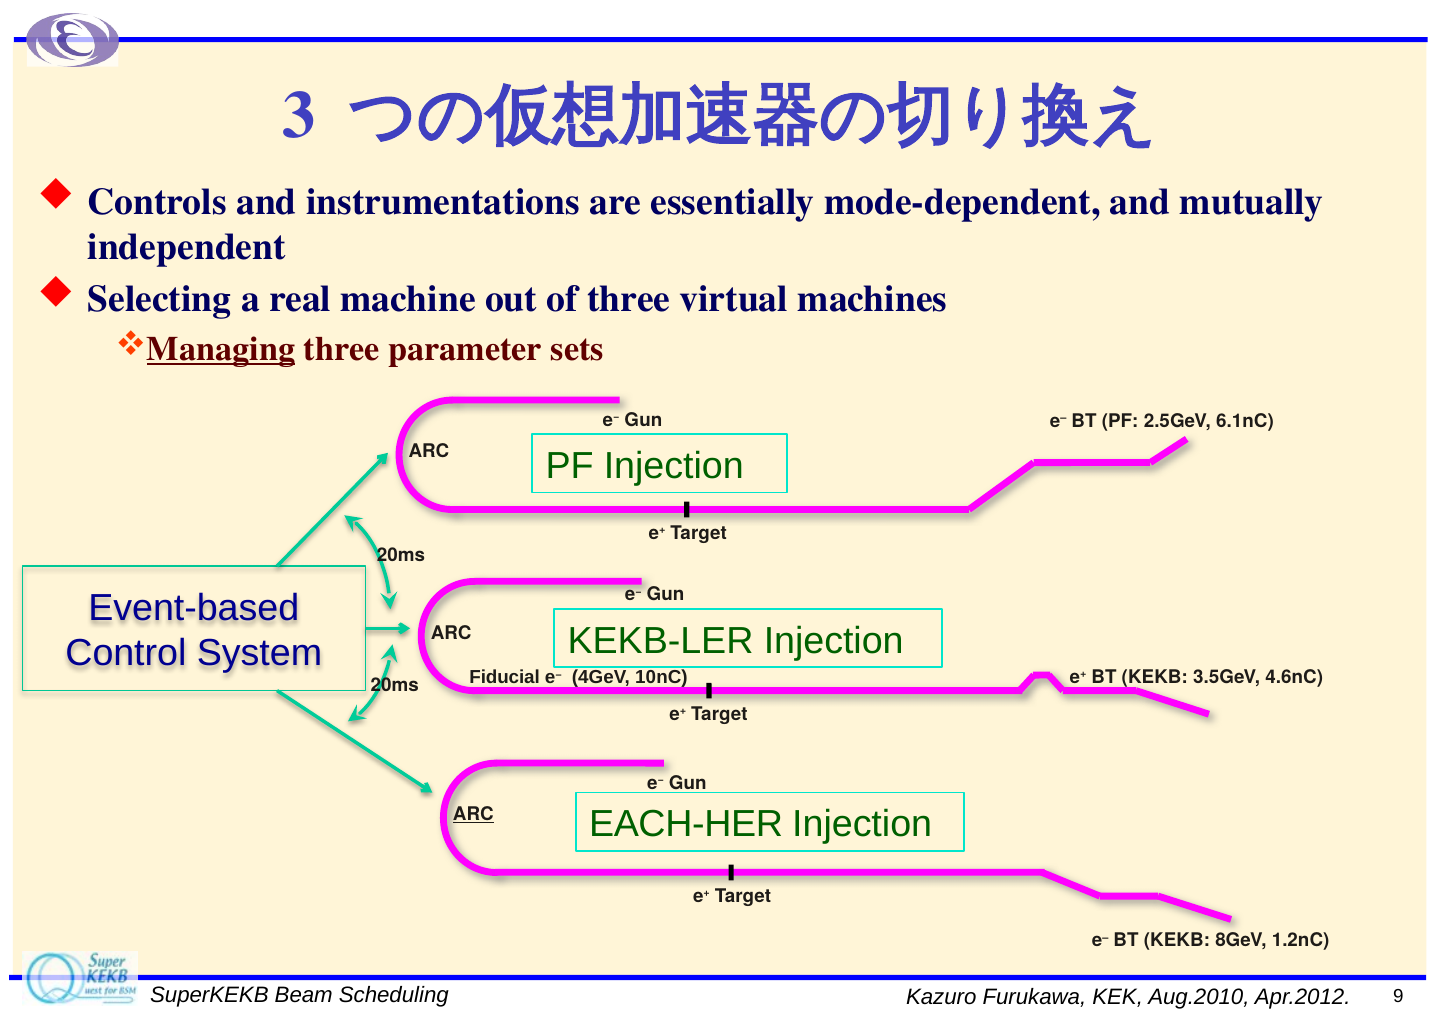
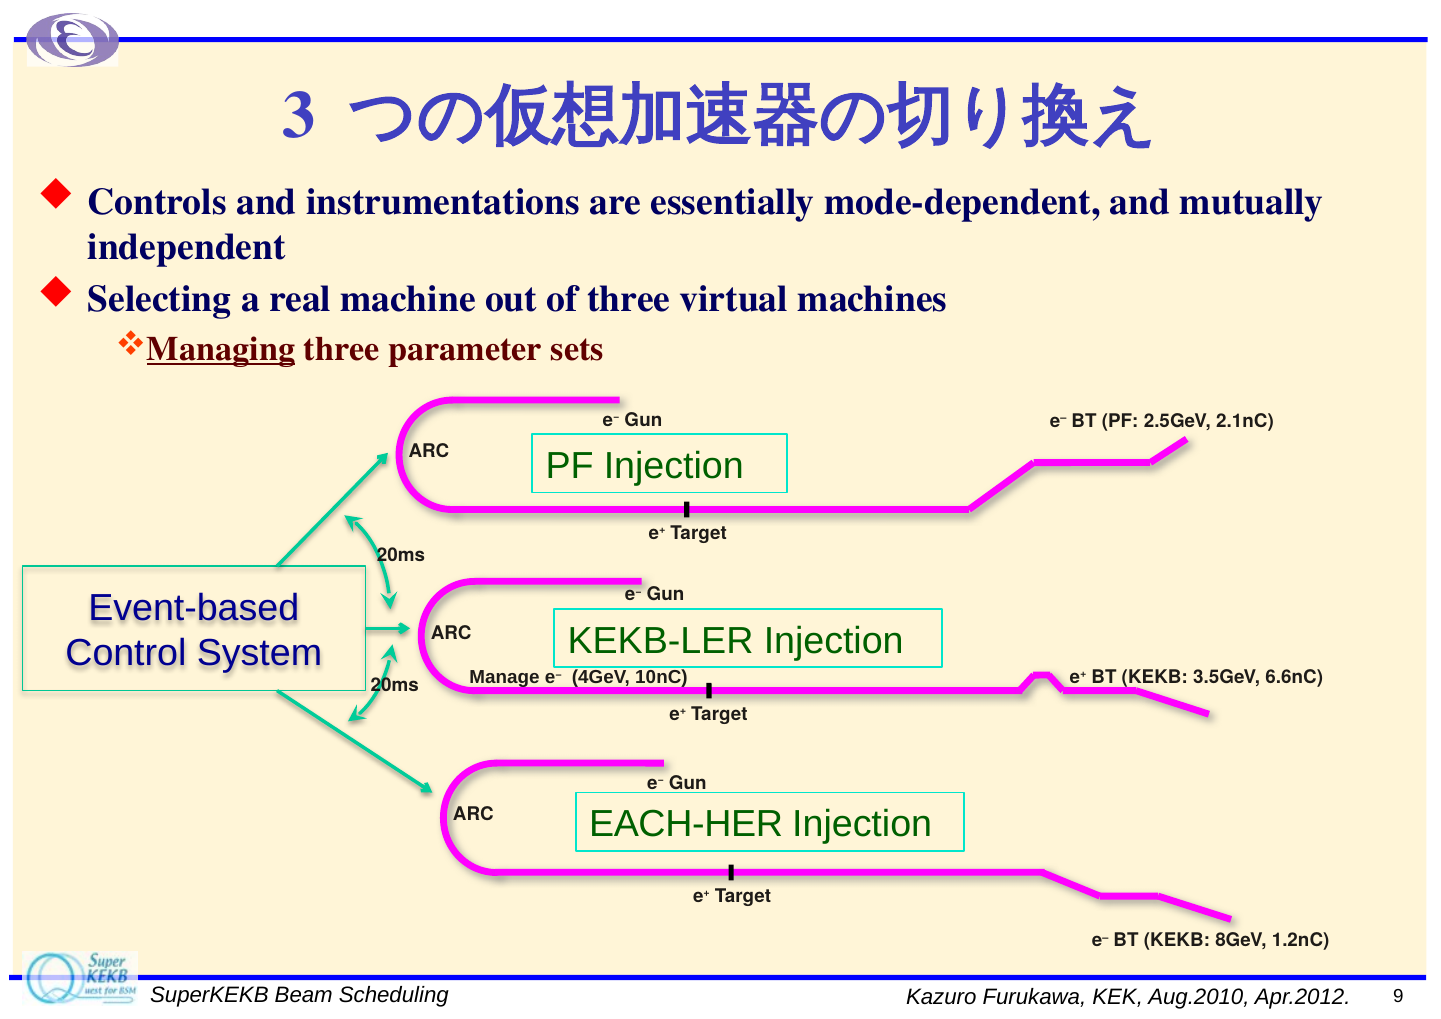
6.1nC: 6.1nC -> 2.1nC (1245, 421)
Fiducial: Fiducial -> Manage (505, 678)
4.6nC: 4.6nC -> 6.6nC (1294, 678)
ARC underline: present -> none (473, 815)
